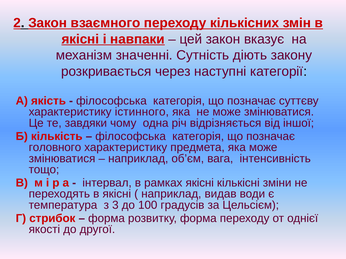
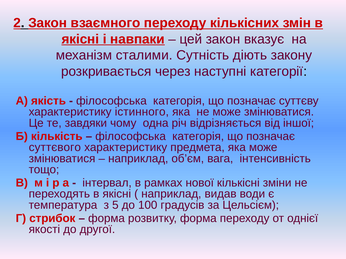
значенні: значенні -> сталими (144, 55)
головного: головного -> суттєвого (55, 148)
рамках якісні: якісні -> нової (200, 183)
3: 3 -> 5 (115, 205)
